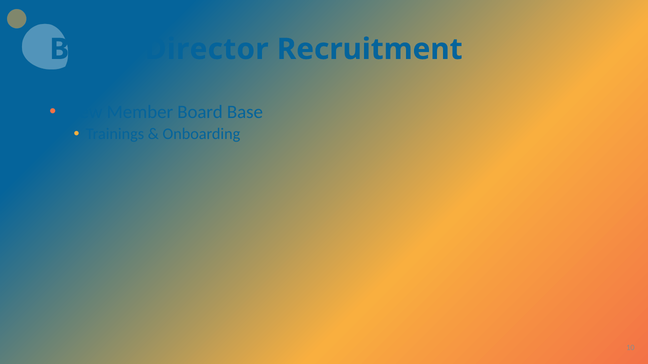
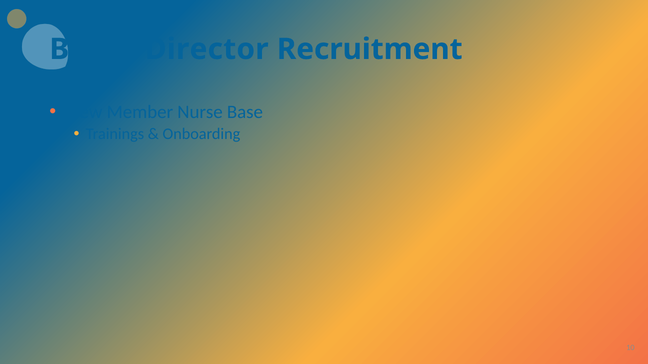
Member Board: Board -> Nurse (200, 112)
